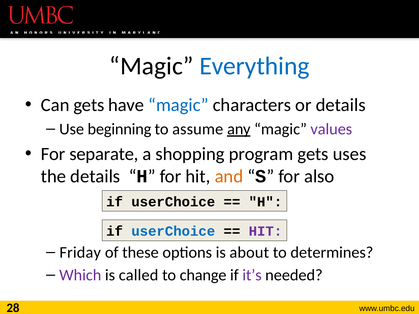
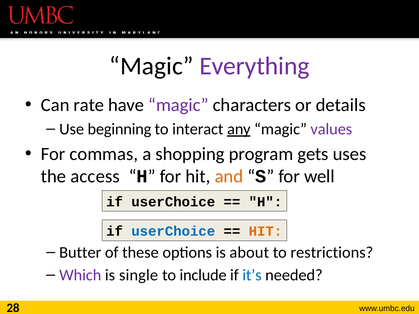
Everything colour: blue -> purple (254, 66)
Can gets: gets -> rate (89, 105)
magic colour: blue -> purple (178, 105)
assume: assume -> interact (198, 129)
separate: separate -> commas (104, 154)
the details: details -> access (95, 176)
also: also -> well (319, 176)
HIT colour: purple -> orange (265, 232)
Friday: Friday -> Butter (80, 253)
determines: determines -> restrictions (332, 253)
called: called -> single (139, 275)
change: change -> include (203, 275)
it’s colour: purple -> blue (252, 275)
